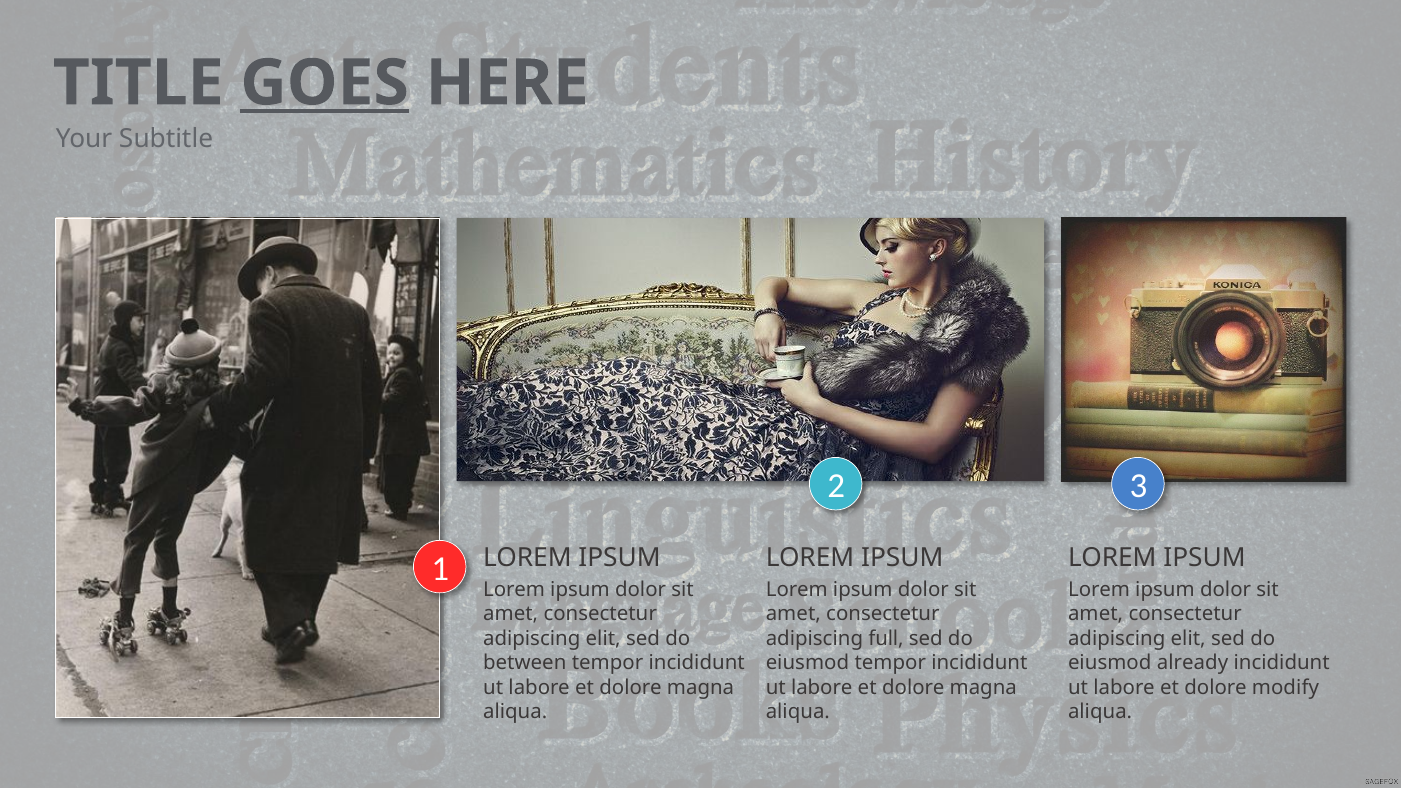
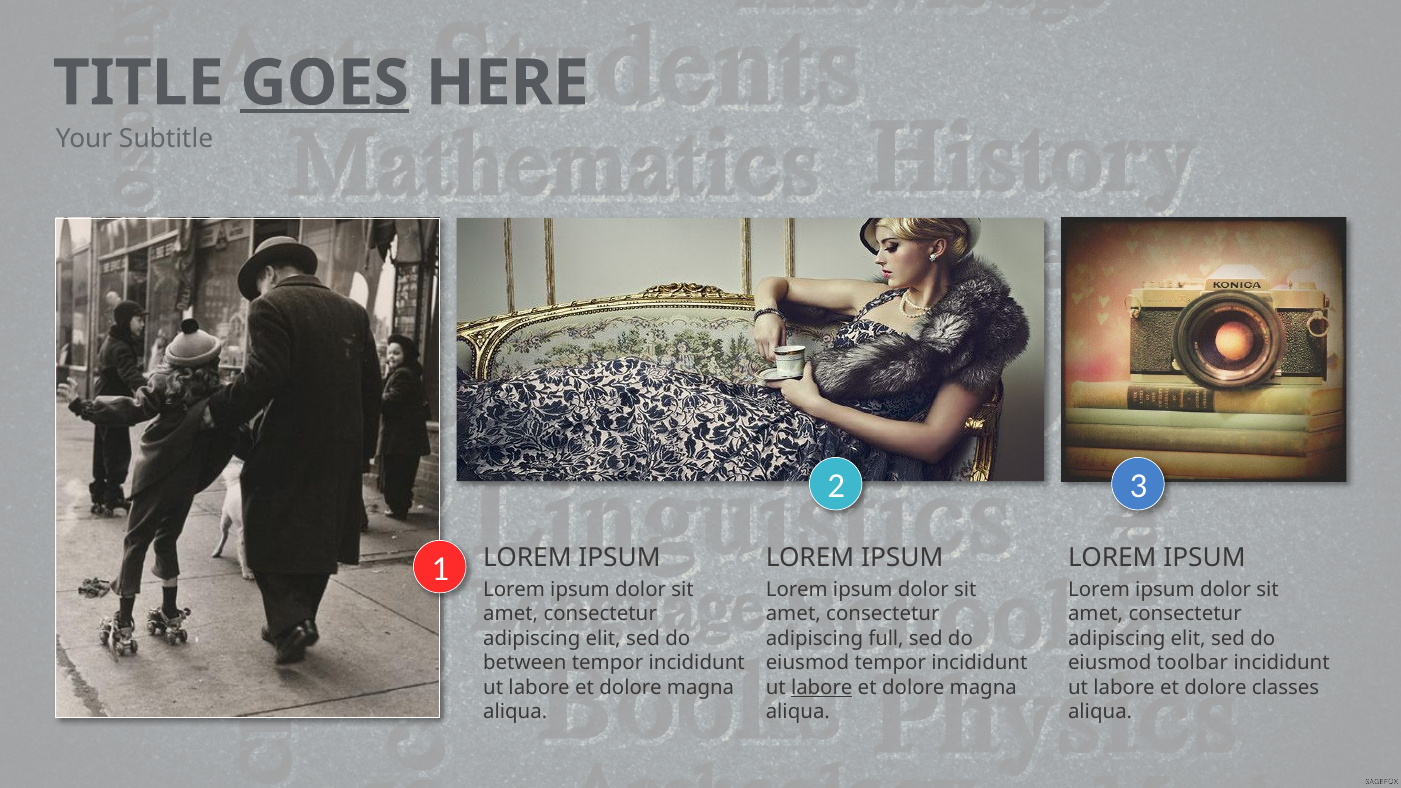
already: already -> toolbar (1192, 663)
labore underline: none -> present (822, 688)
modify: modify -> classes (1285, 688)
